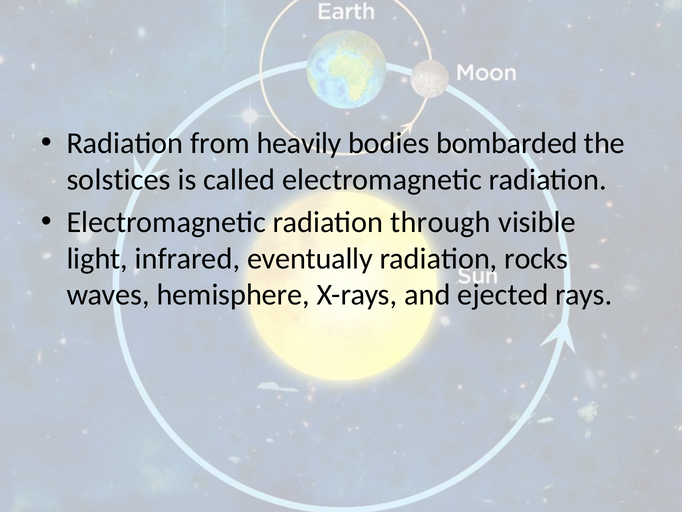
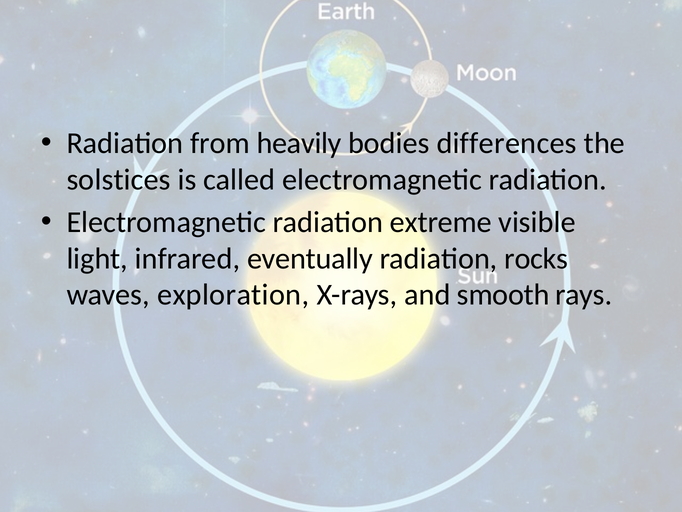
bombarded: bombarded -> differences (507, 143)
through: through -> extreme (441, 222)
hemisphere: hemisphere -> exploration (233, 295)
ejected: ejected -> smooth (503, 295)
